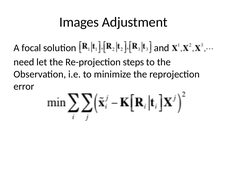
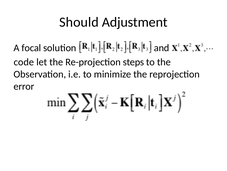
Images: Images -> Should (79, 22)
need: need -> code (24, 62)
